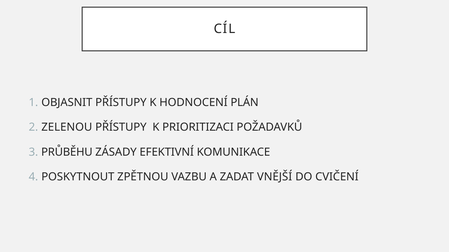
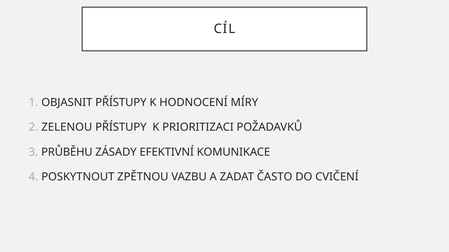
PLÁN: PLÁN -> MÍRY (244, 103)
VNĚJŠÍ: VNĚJŠÍ -> ČASTO (275, 177)
